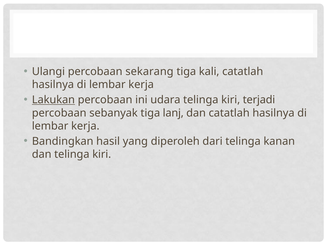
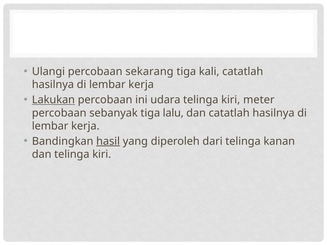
terjadi: terjadi -> meter (259, 100)
lanj: lanj -> lalu (173, 113)
hasil underline: none -> present (108, 141)
